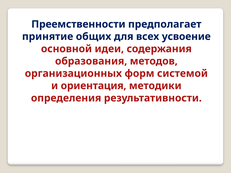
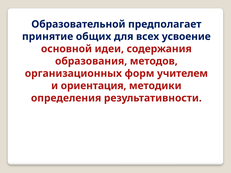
Преемственности: Преемственности -> Образовательной (78, 24)
системой: системой -> учителем (182, 74)
